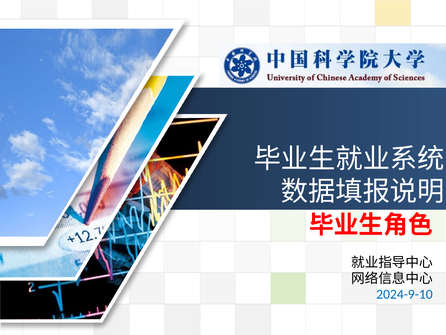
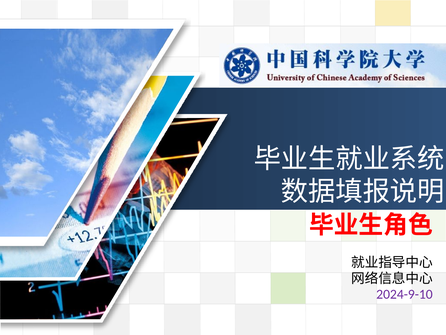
2024-9-10 colour: blue -> purple (404, 294)
